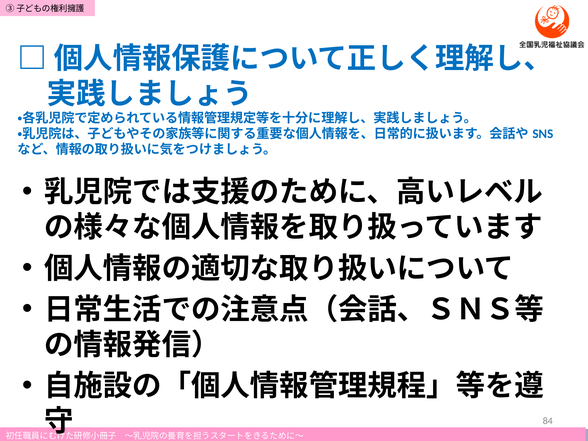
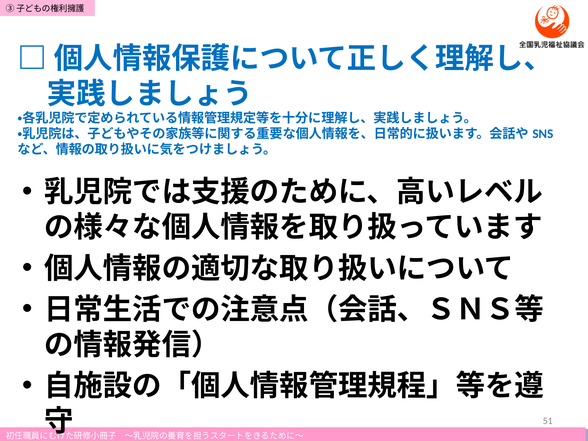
84: 84 -> 51 (548, 421)
